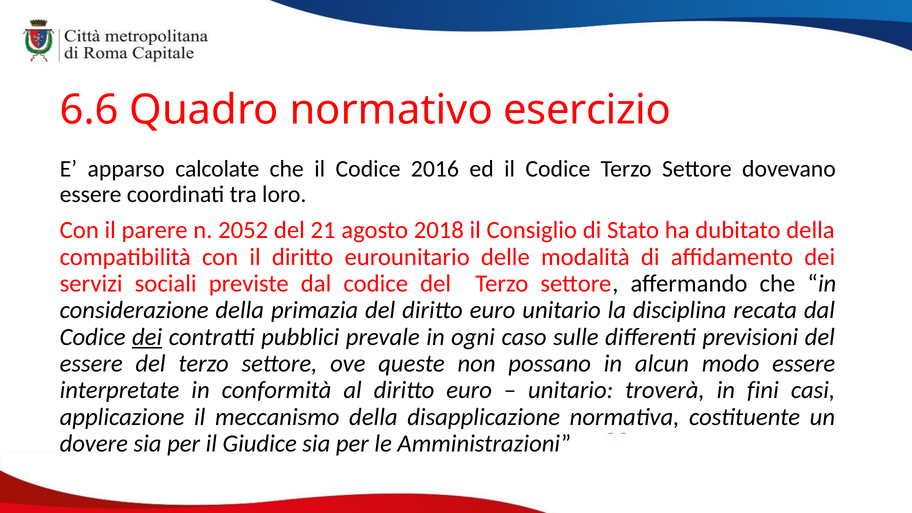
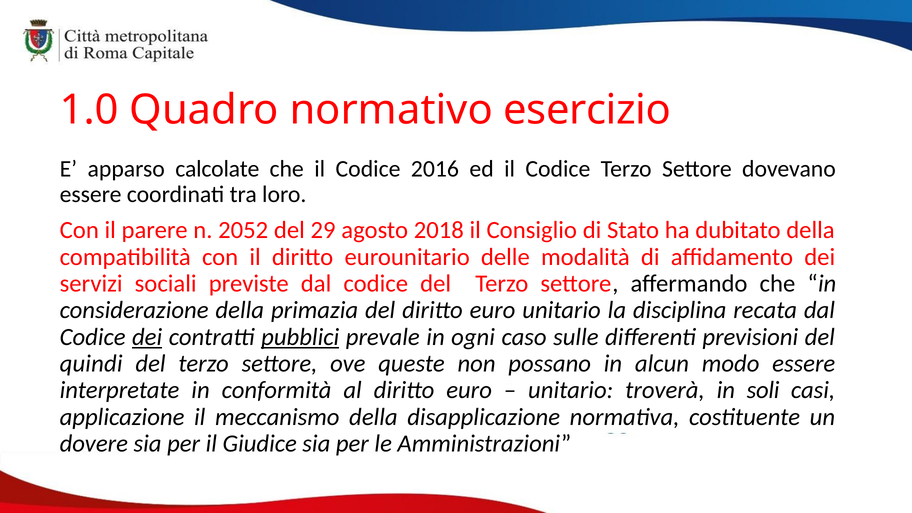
6.6: 6.6 -> 1.0 (89, 110)
21: 21 -> 29 (323, 230)
pubblici underline: none -> present (300, 337)
essere: essere -> quindi (91, 364)
fini: fini -> soli (763, 390)
